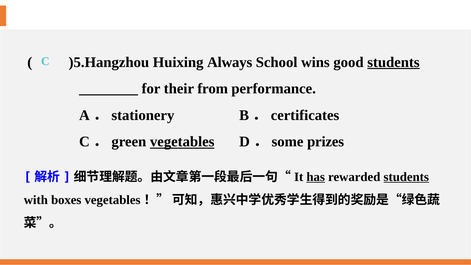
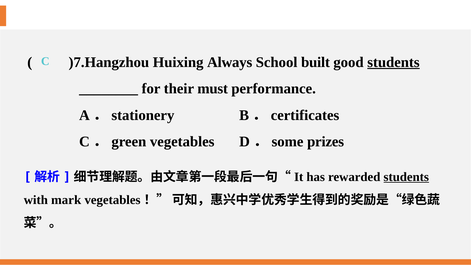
)5.Hangzhou: )5.Hangzhou -> )7.Hangzhou (109, 62)
wins: wins -> built (315, 62)
from: from -> must (213, 89)
vegetables underline: present -> none (182, 142)
has underline: present -> none (316, 177)
boxes: boxes -> mark (66, 200)
